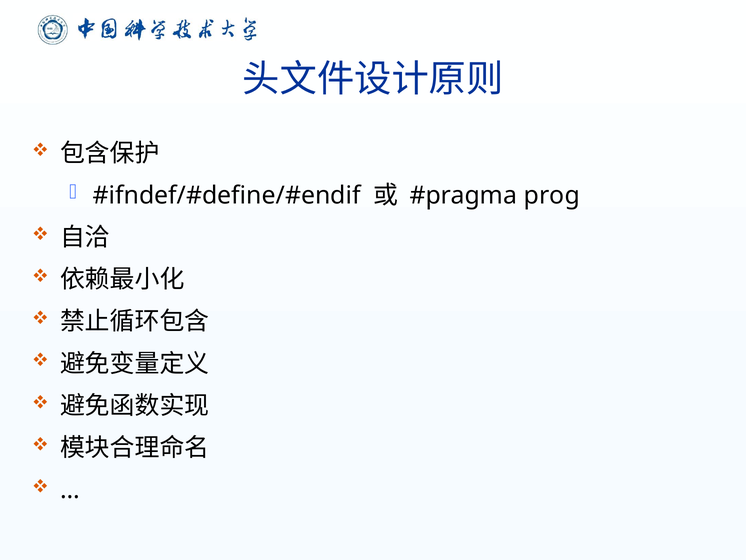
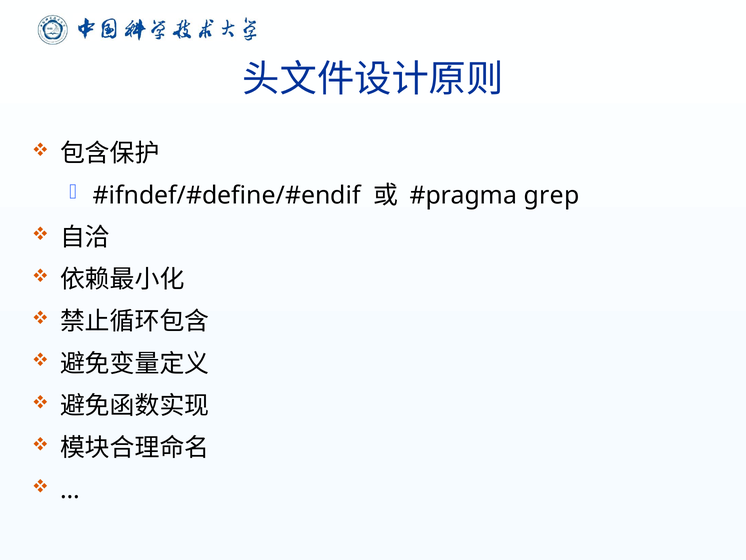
prog: prog -> grep (552, 195)
